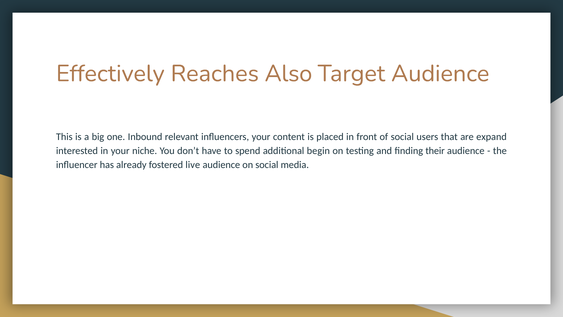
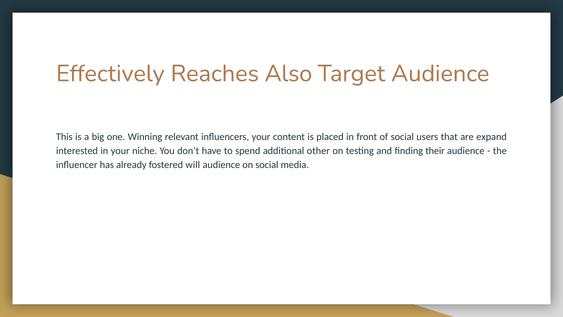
Inbound: Inbound -> Winning (145, 137)
begin: begin -> other (318, 151)
live: live -> will (193, 165)
